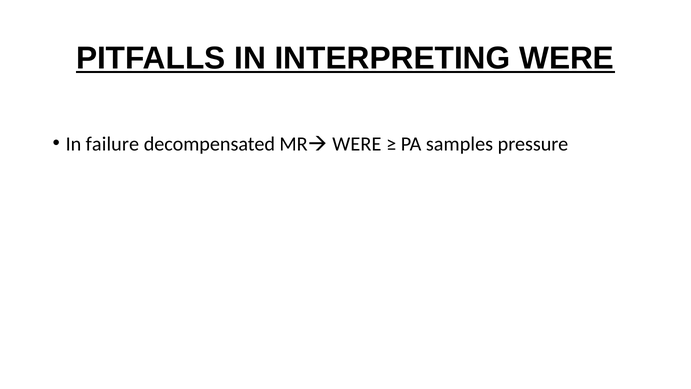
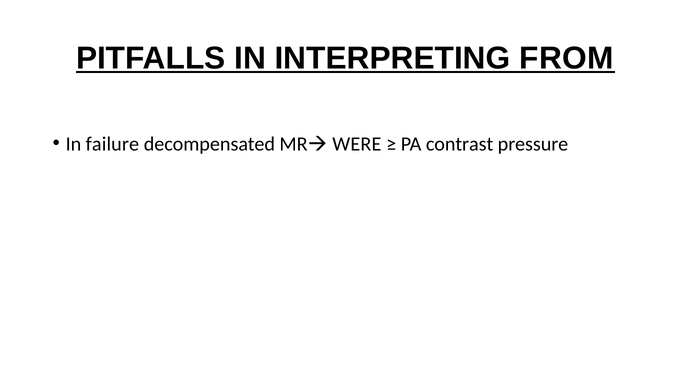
INTERPRETING WERE: WERE -> FROM (566, 58)
samples: samples -> contrast (460, 144)
